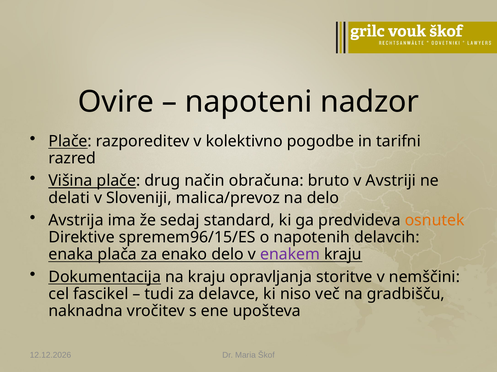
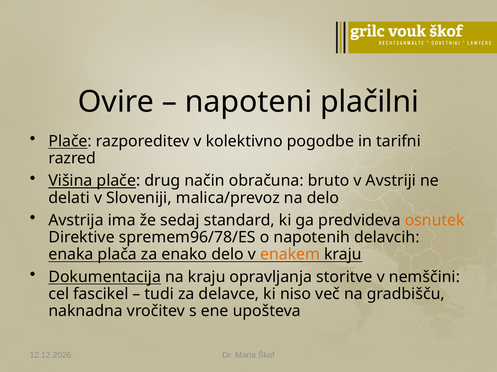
nadzor: nadzor -> plačilni (370, 102)
spremem96/15/ES: spremem96/15/ES -> spremem96/78/ES (187, 238)
enakem colour: purple -> orange (290, 255)
